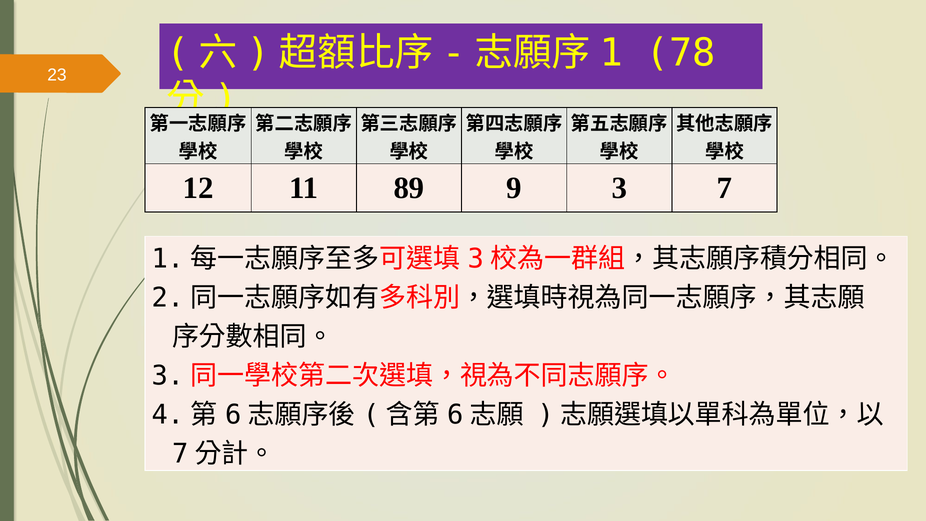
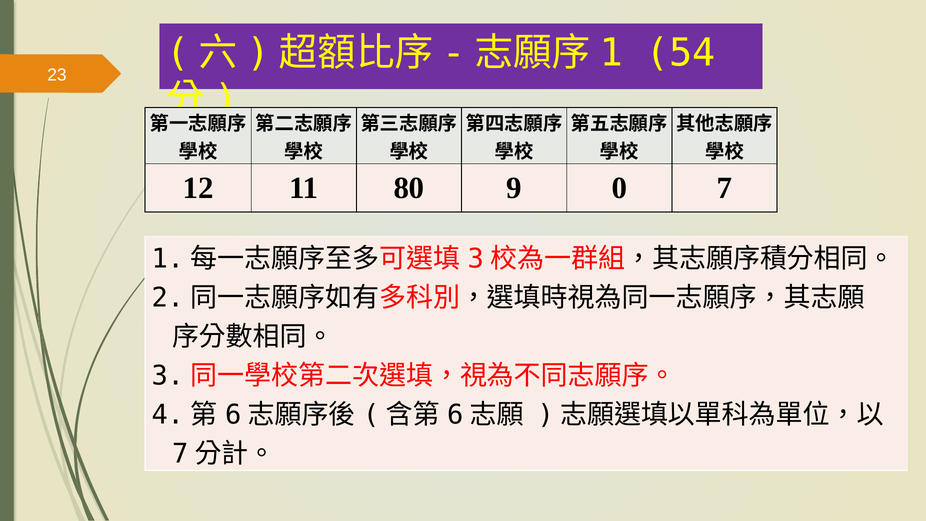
78: 78 -> 54 (681, 53)
89: 89 -> 80 (409, 188)
3: 3 -> 0 (619, 188)
